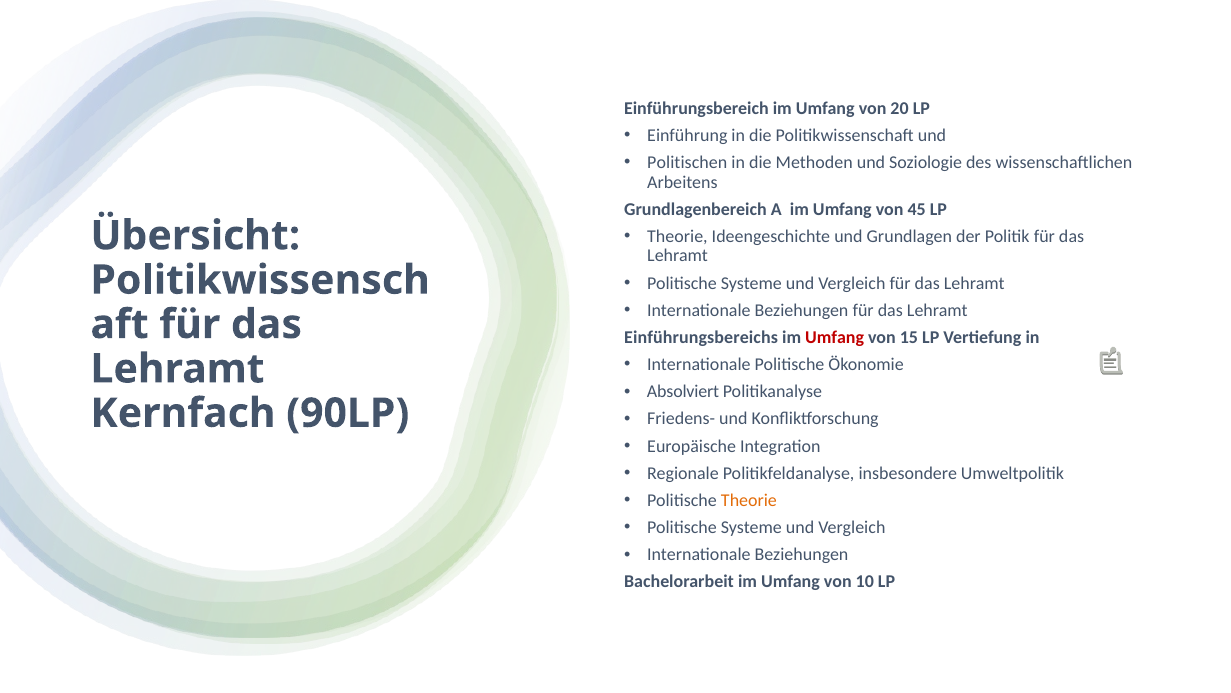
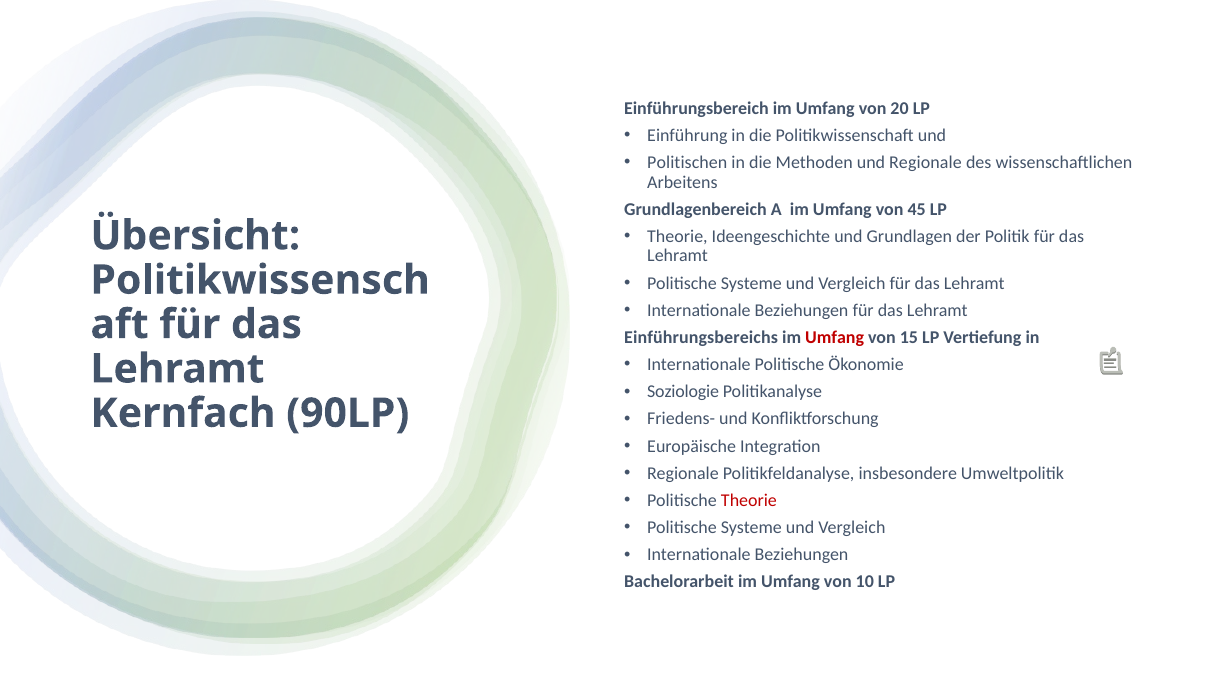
und Soziologie: Soziologie -> Regionale (925, 163)
Absolviert: Absolviert -> Soziologie (683, 392)
Theorie colour: orange -> red (749, 500)
